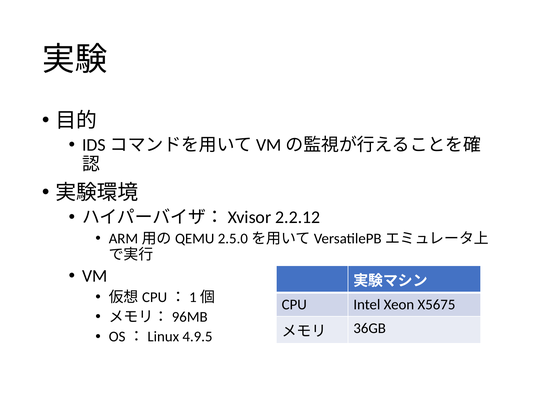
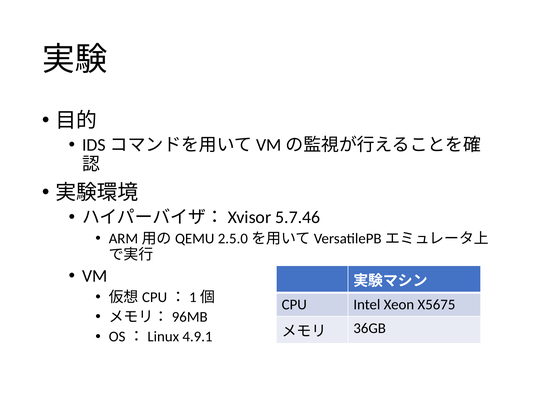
2.2.12: 2.2.12 -> 5.7.46 (298, 217)
4.9.5: 4.9.5 -> 4.9.1 (197, 336)
